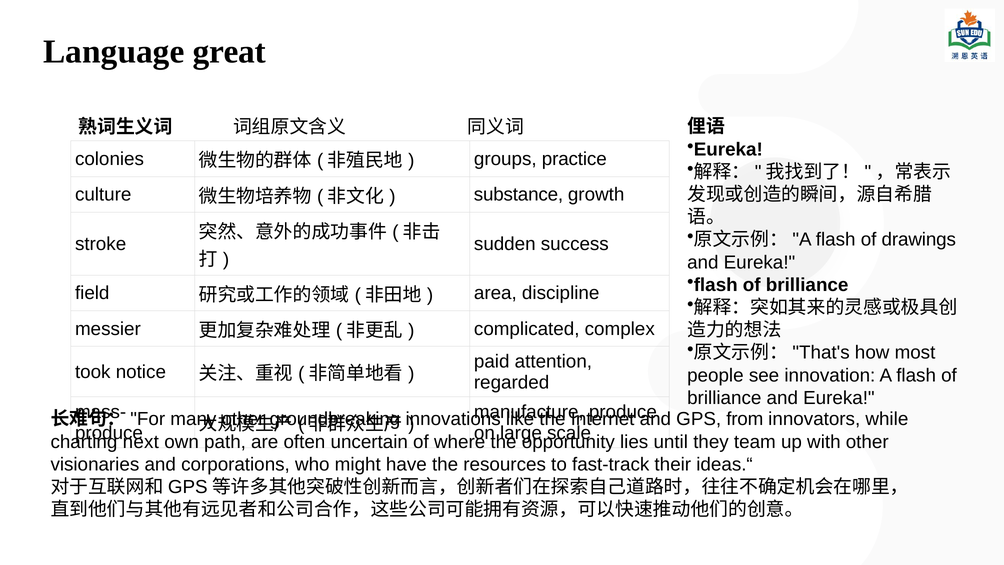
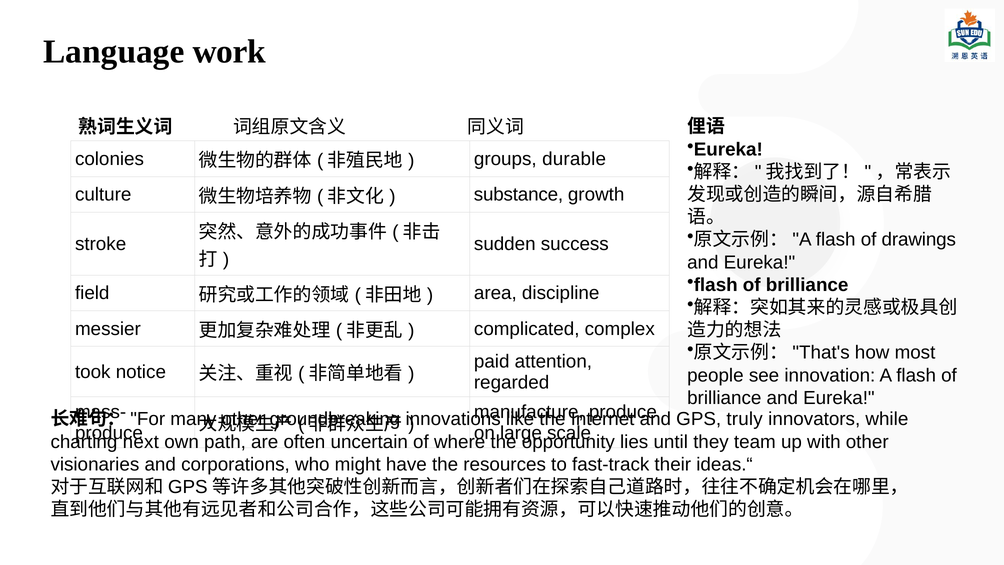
great: great -> work (229, 52)
practice: practice -> durable (574, 159)
from: from -> truly (745, 419)
